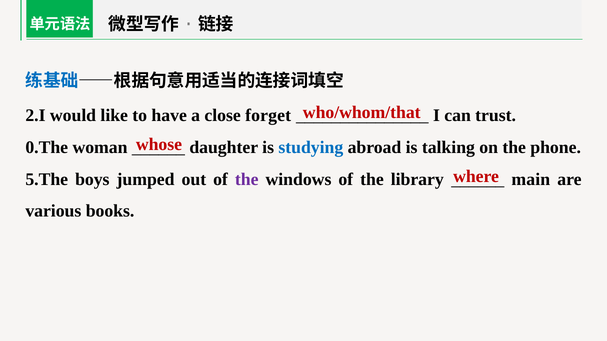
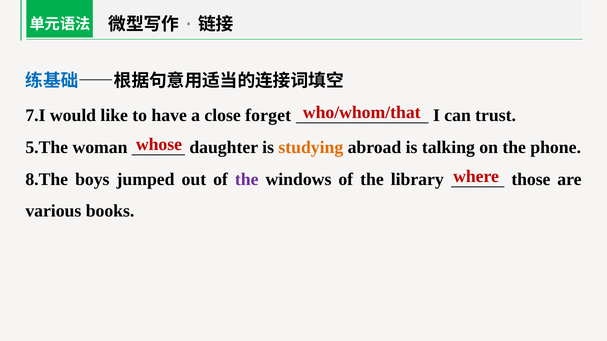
2.I: 2.I -> 7.I (35, 116)
0.The: 0.The -> 5.The (47, 148)
studying colour: blue -> orange (311, 148)
5.The: 5.The -> 8.The (47, 179)
main: main -> those (531, 179)
